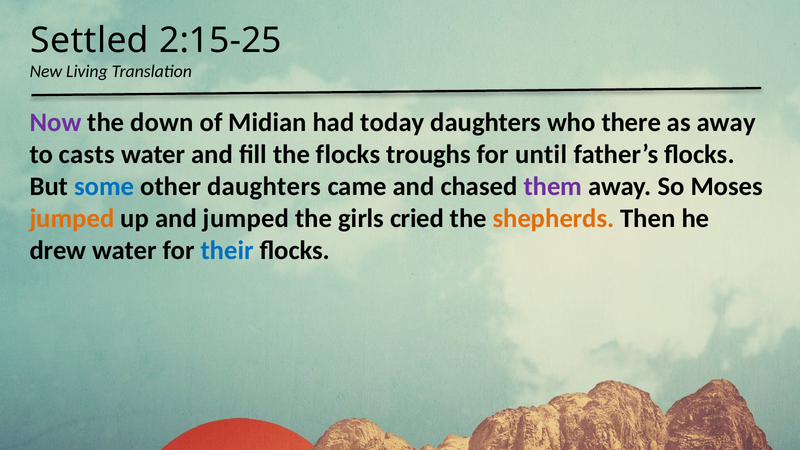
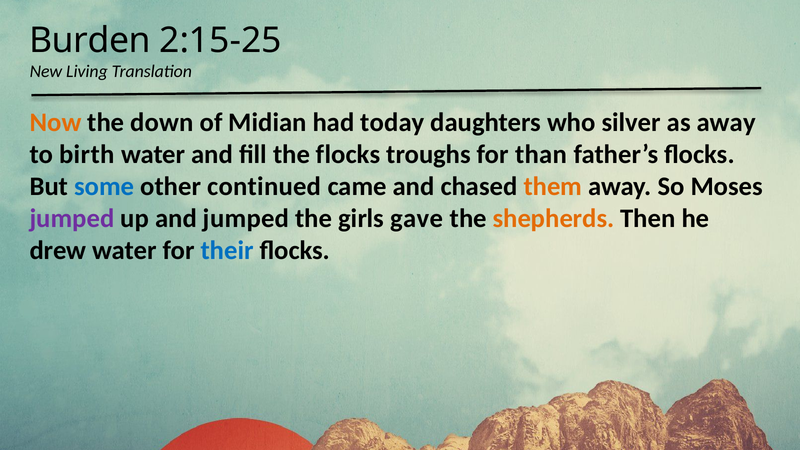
Settled: Settled -> Burden (90, 40)
Now colour: purple -> orange (56, 122)
there: there -> silver (631, 122)
casts: casts -> birth (87, 154)
until: until -> than (541, 154)
other daughters: daughters -> continued (264, 186)
them colour: purple -> orange (553, 186)
jumped colour: orange -> purple (72, 218)
cried: cried -> gave (417, 218)
